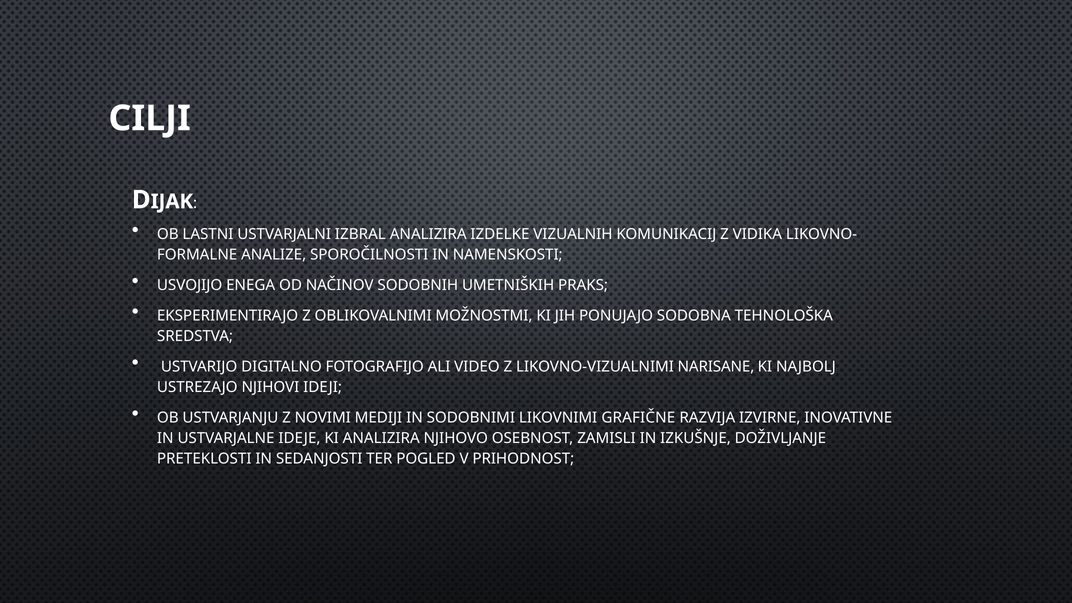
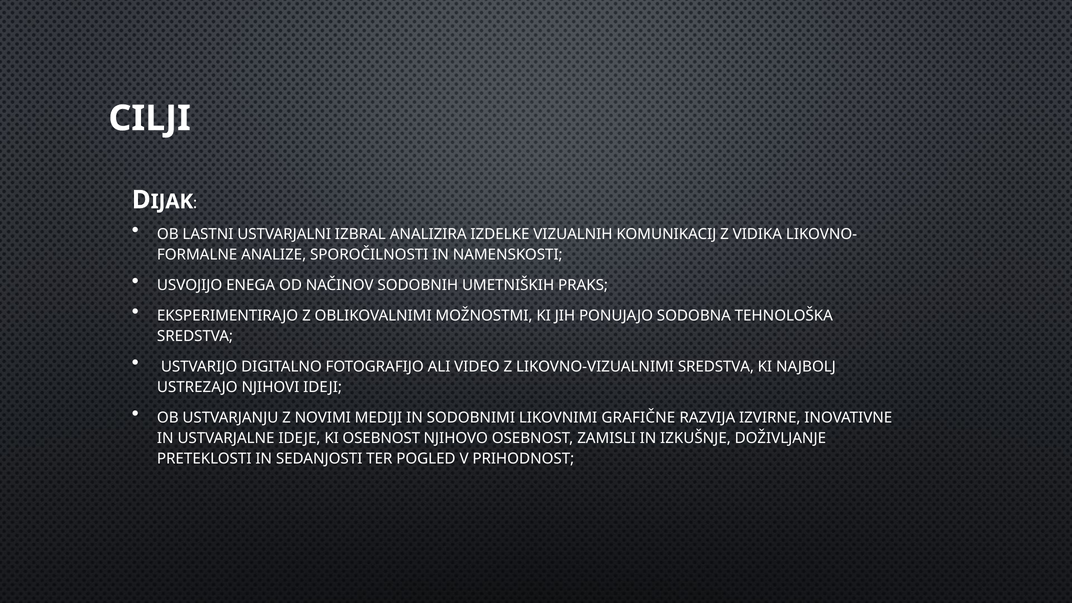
LIKOVNO-VIZUALNIMI NARISANE: NARISANE -> SREDSTVA (716, 367)
KI ANALIZIRA: ANALIZIRA -> OSEBNOST (381, 438)
